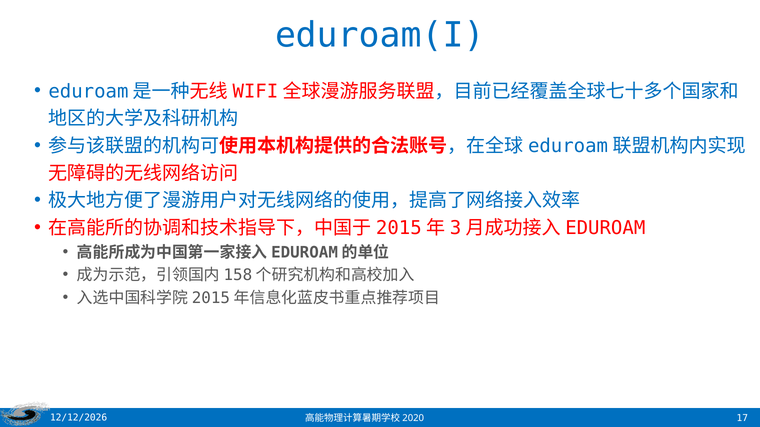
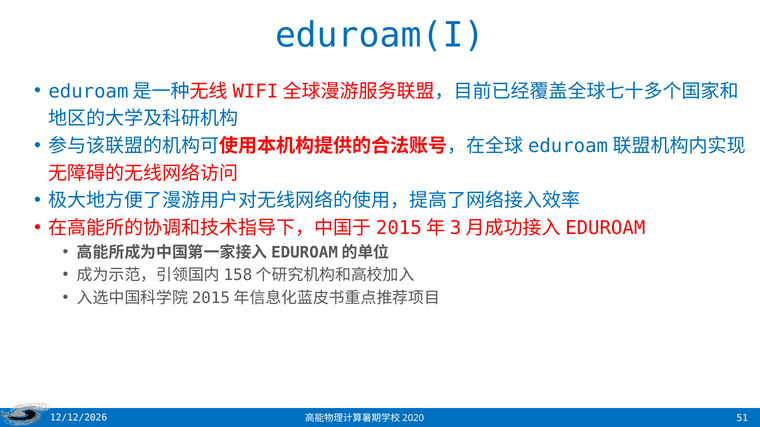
17: 17 -> 51 (742, 419)
